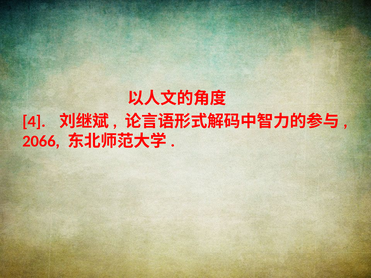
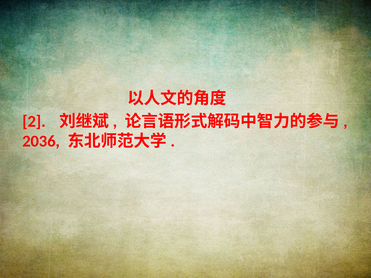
4: 4 -> 2 (34, 122)
2066: 2066 -> 2036 (41, 141)
